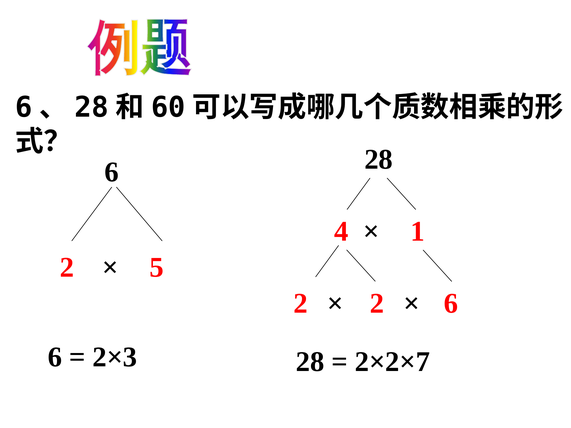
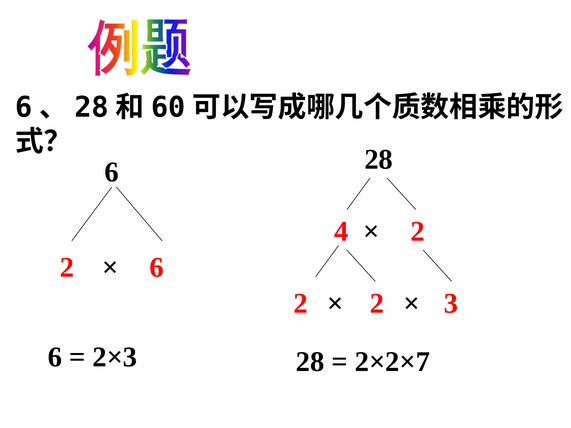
4 1: 1 -> 2 (418, 232)
2 5: 5 -> 6 (157, 268)
2 6: 6 -> 3 (451, 303)
